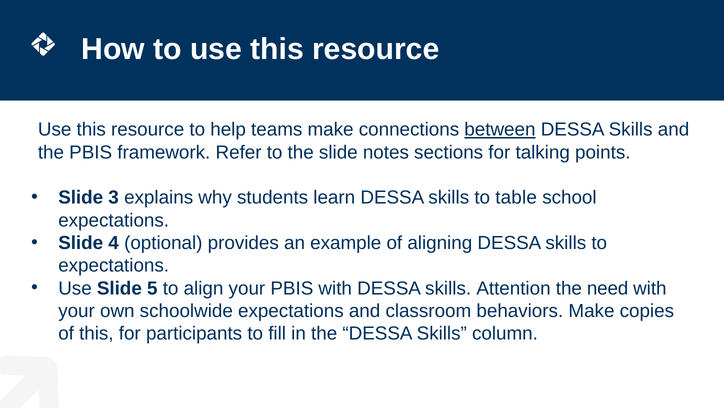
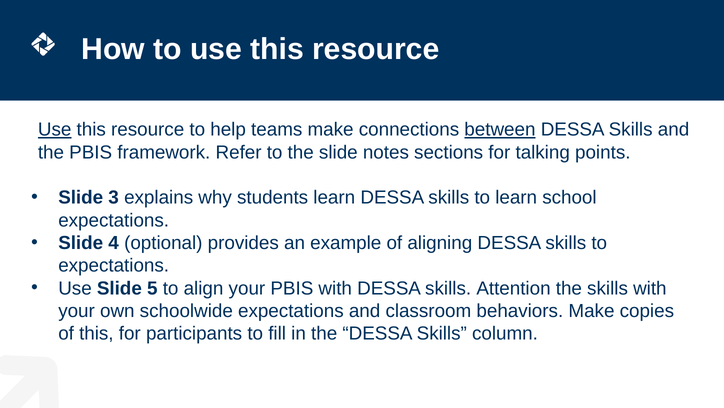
Use underline: none -> present (55, 129)
to table: table -> learn (516, 197)
the need: need -> skills (608, 288)
